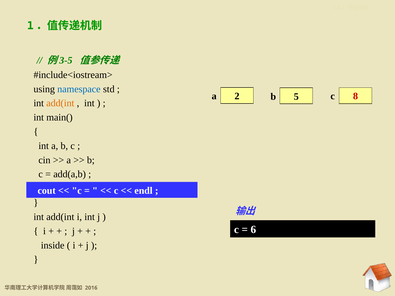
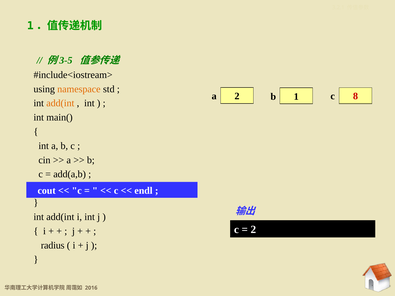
namespace colour: blue -> orange (79, 89)
5: 5 -> 1 (296, 97)
6: 6 -> 2 (253, 230)
inside: inside -> radius (53, 245)
